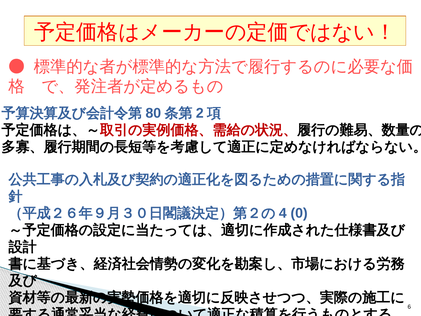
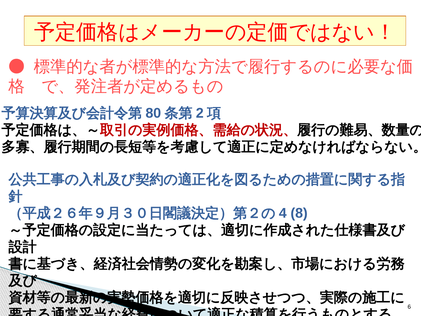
0: 0 -> 8 (299, 213)
